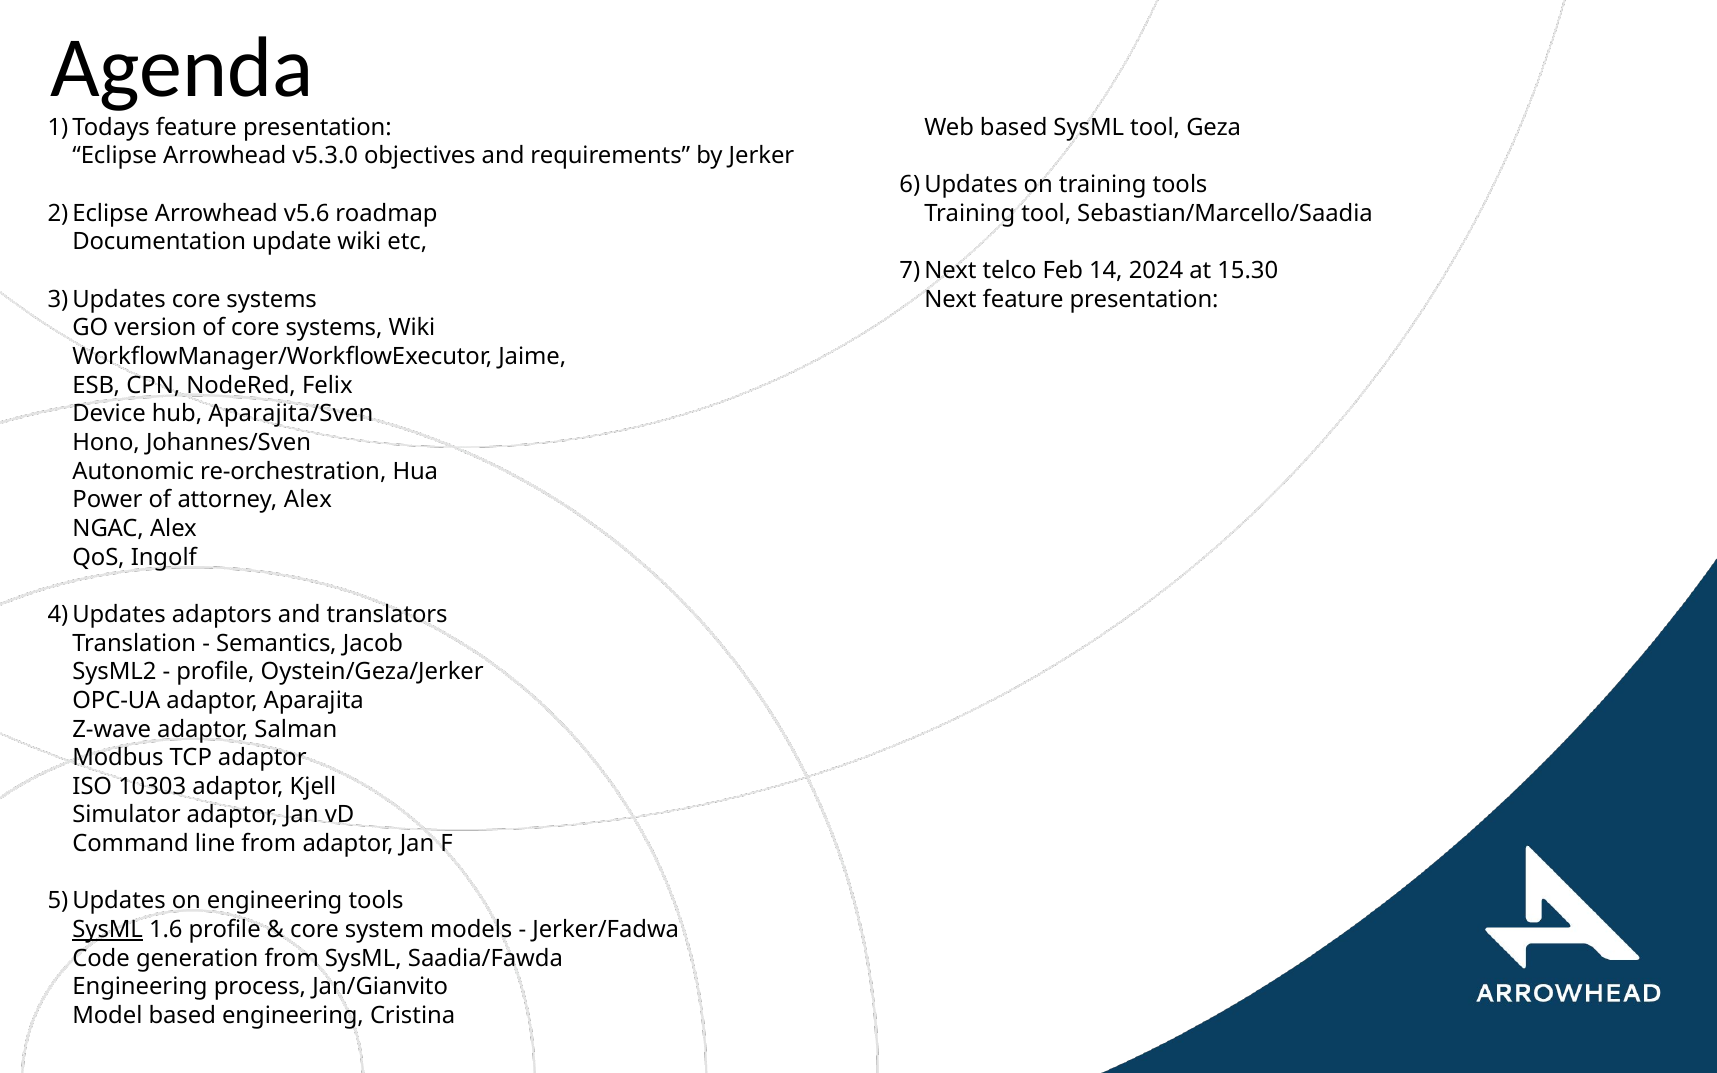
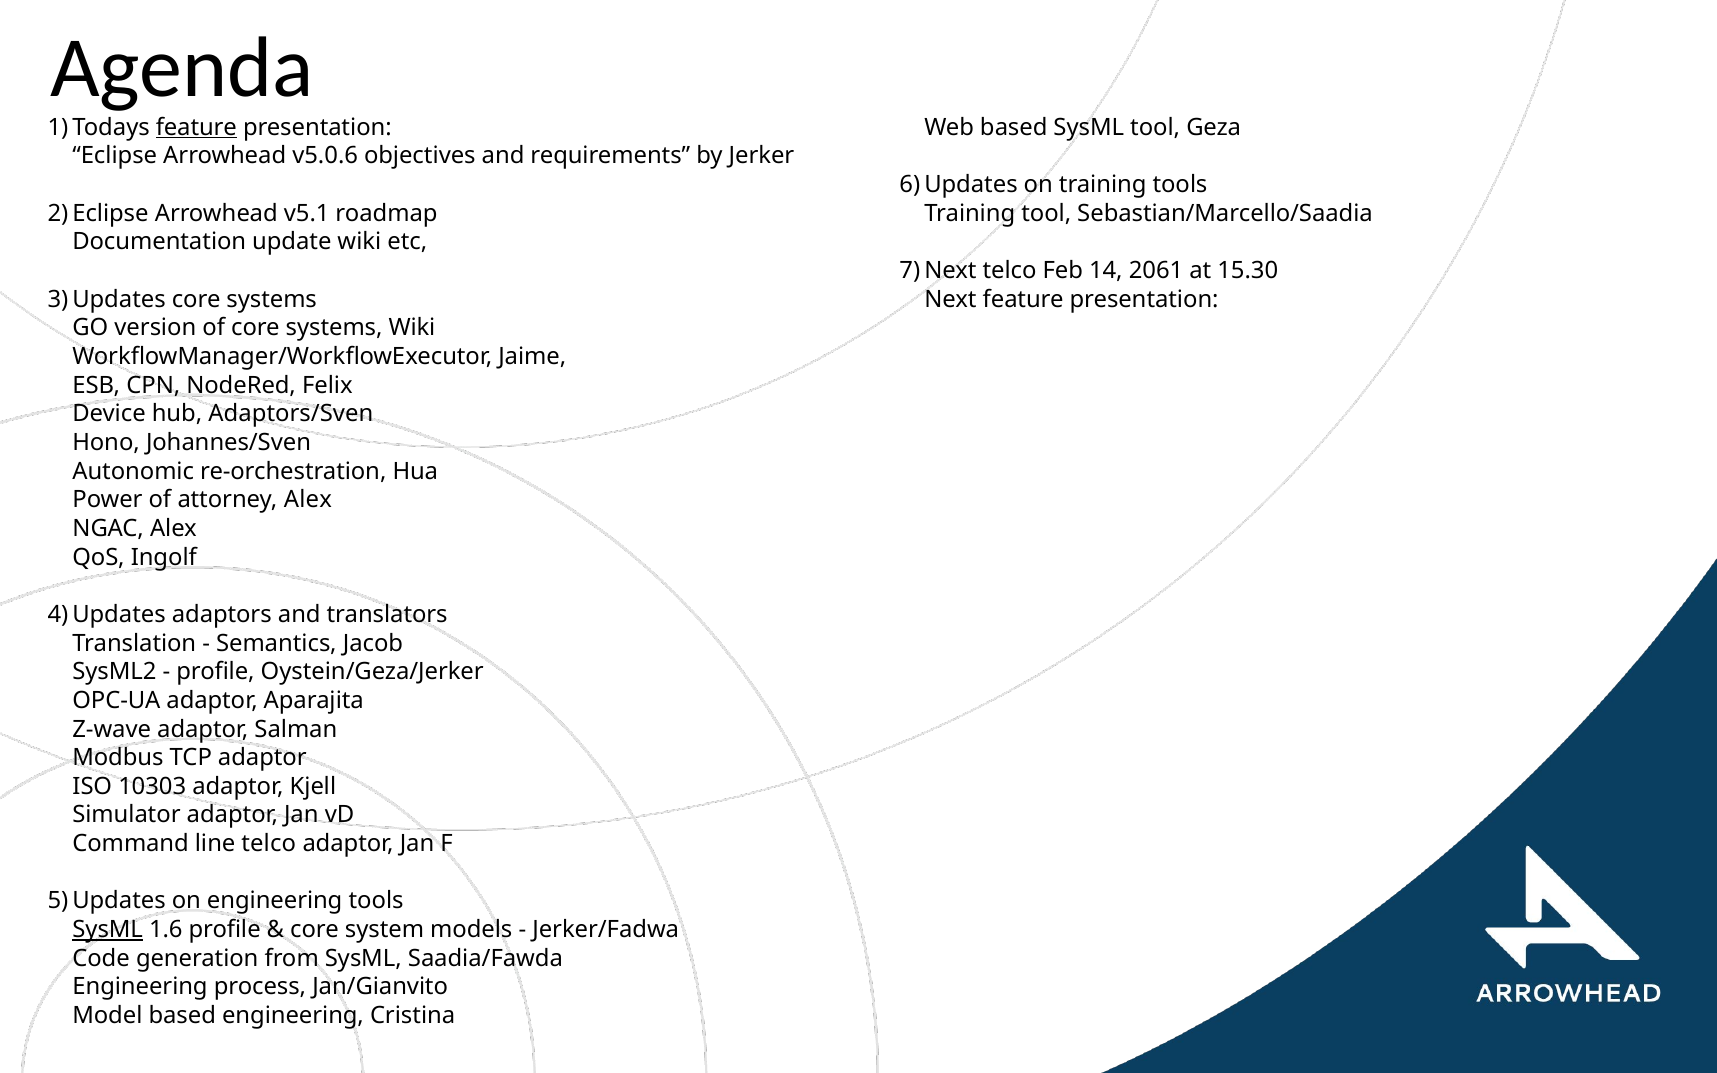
feature underline: none -> present (196, 127)
v5.3.0: v5.3.0 -> v5.0.6 (325, 156)
v5.6: v5.6 -> v5.1 (307, 213)
2024: 2024 -> 2061 (1156, 271)
Aparajita/Sven: Aparajita/Sven -> Adaptors/Sven (291, 414)
line from: from -> telco (269, 844)
